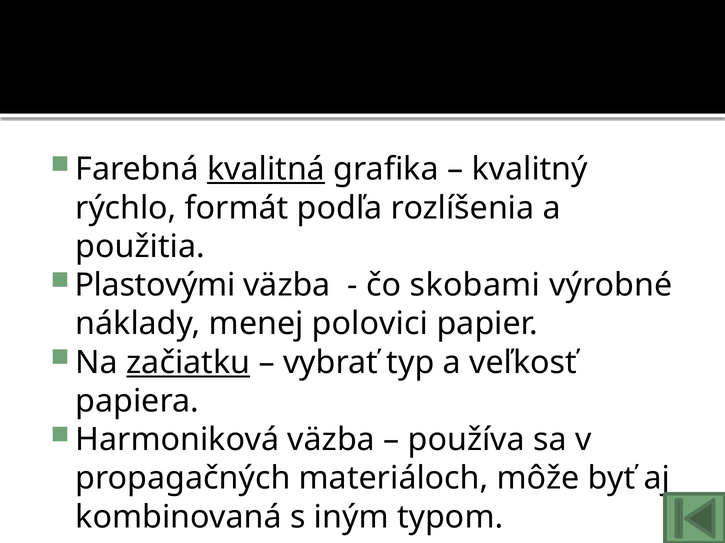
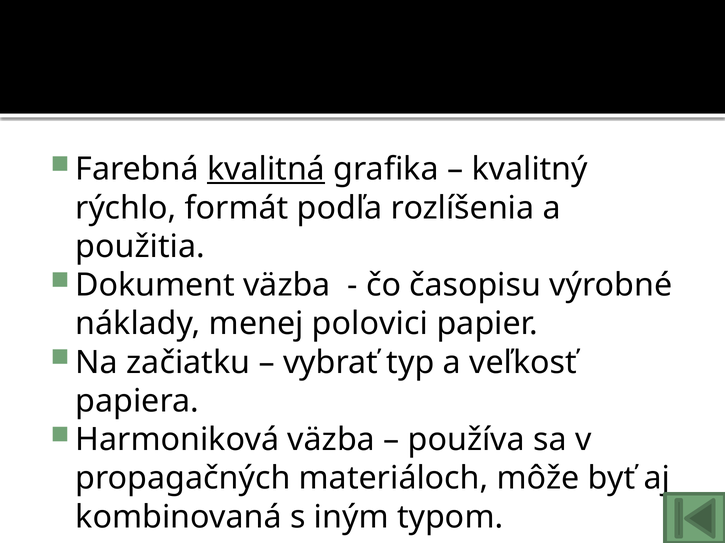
Plastovými: Plastovými -> Dokument (155, 286)
skobami: skobami -> časopisu (475, 286)
začiatku underline: present -> none (188, 363)
